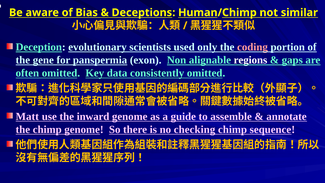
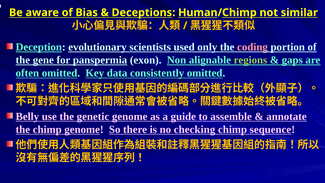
regions colour: white -> light green (250, 60)
Matt: Matt -> Belly (27, 116)
inward: inward -> genetic (93, 116)
